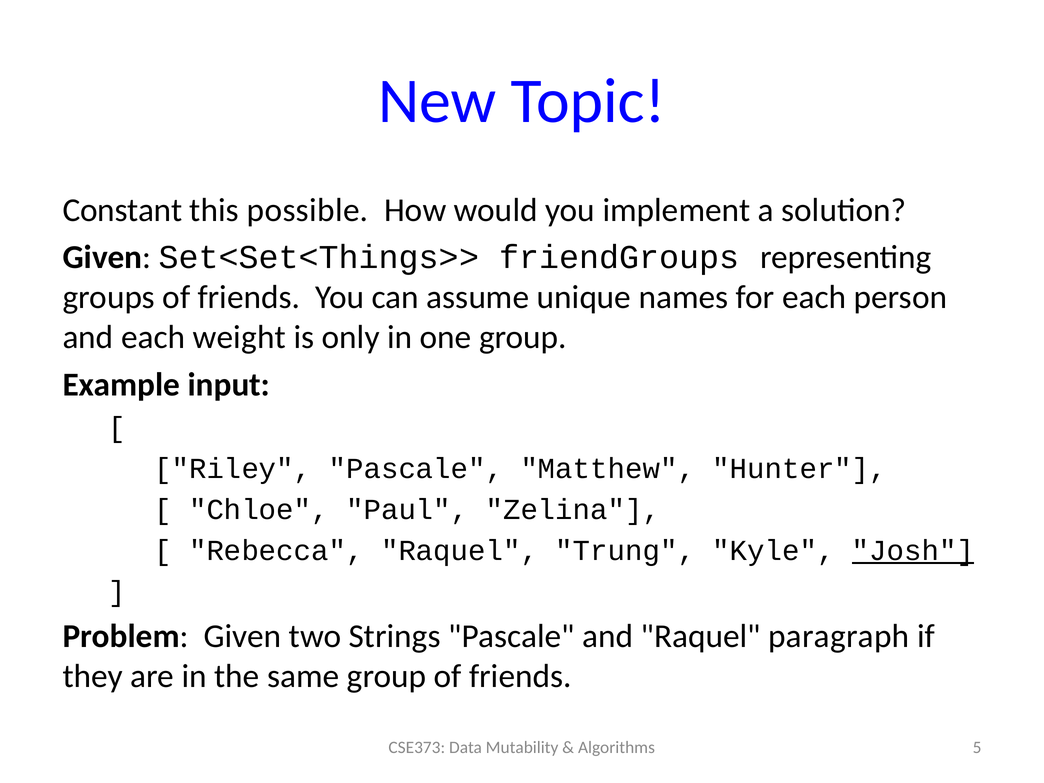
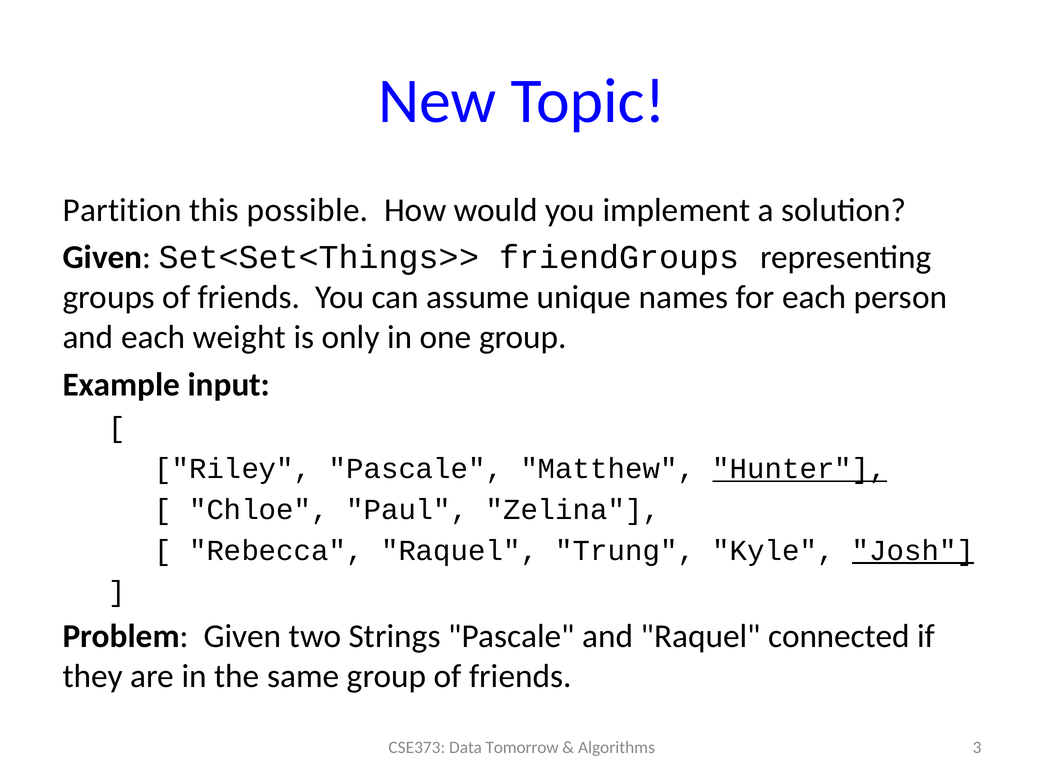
Constant: Constant -> Partition (122, 210)
Hunter underline: none -> present (800, 469)
paragraph: paragraph -> connected (839, 636)
Mutability: Mutability -> Tomorrow (522, 748)
5: 5 -> 3 (977, 748)
